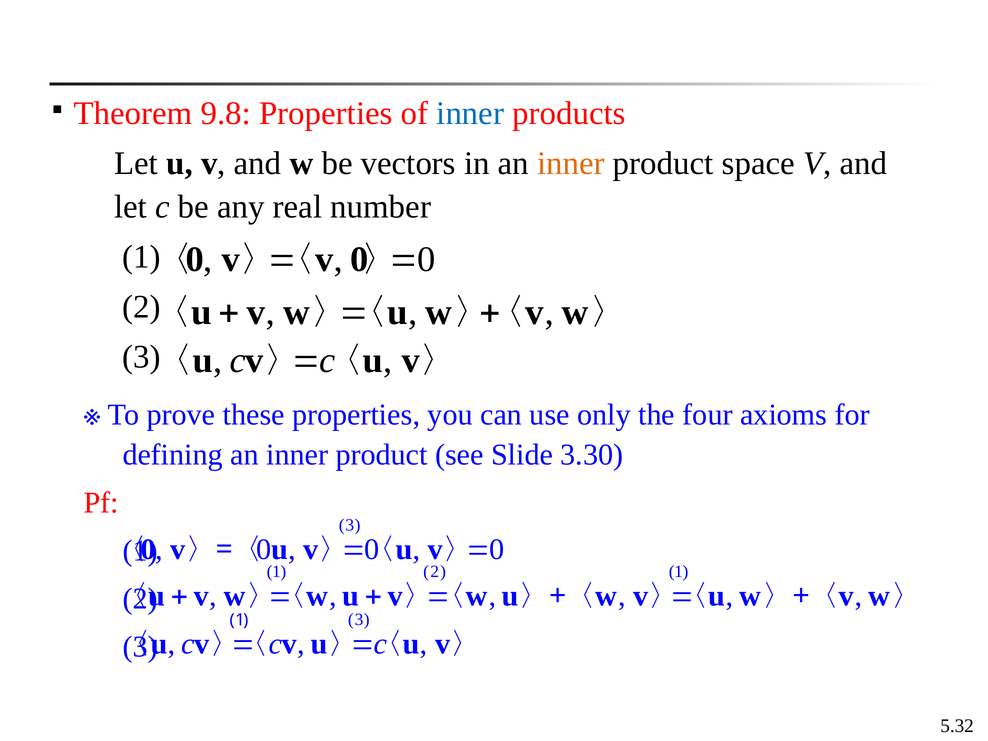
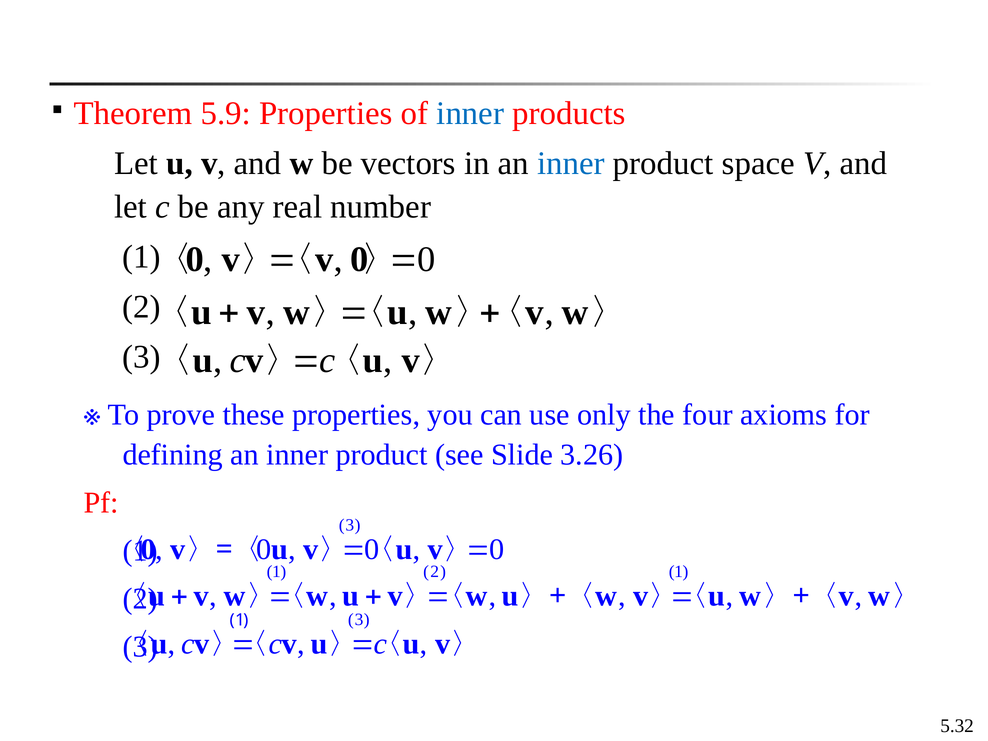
9.8: 9.8 -> 5.9 (226, 113)
inner colour: orange -> blue (571, 163)
3.30: 3.30 -> 3.26 (592, 455)
